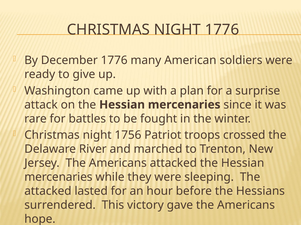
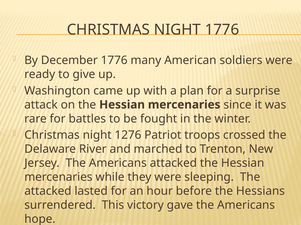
1756: 1756 -> 1276 (128, 135)
